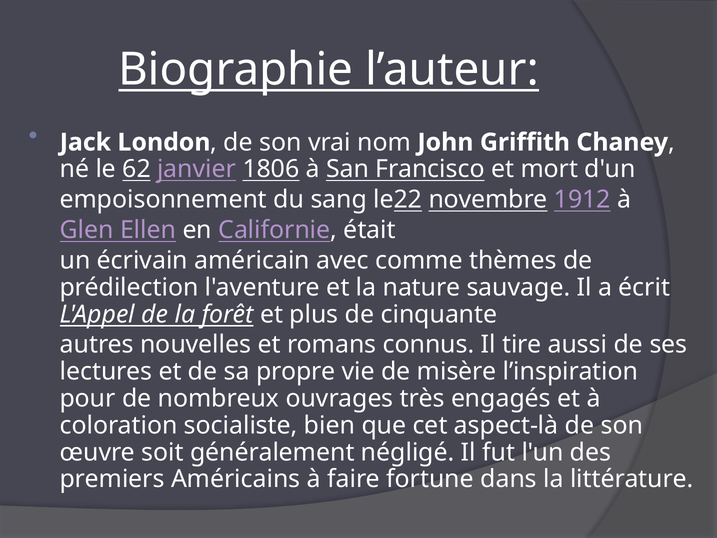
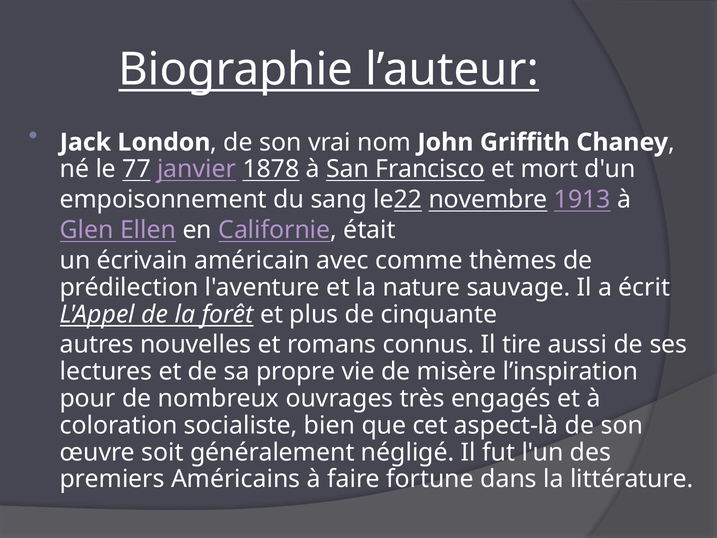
62: 62 -> 77 (137, 169)
1806: 1806 -> 1878 (271, 169)
1912: 1912 -> 1913 (582, 200)
